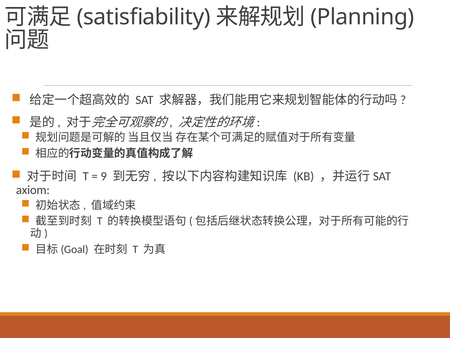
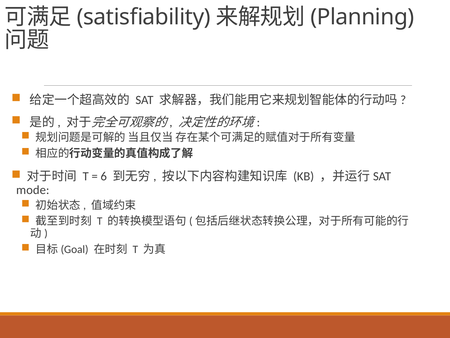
9: 9 -> 6 (104, 176)
axiom: axiom -> mode (33, 190)
